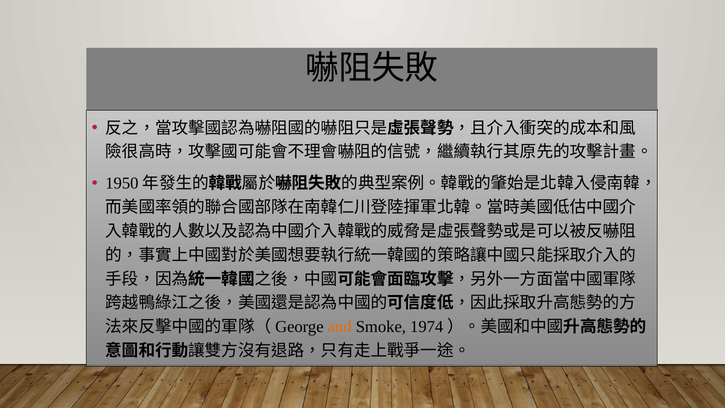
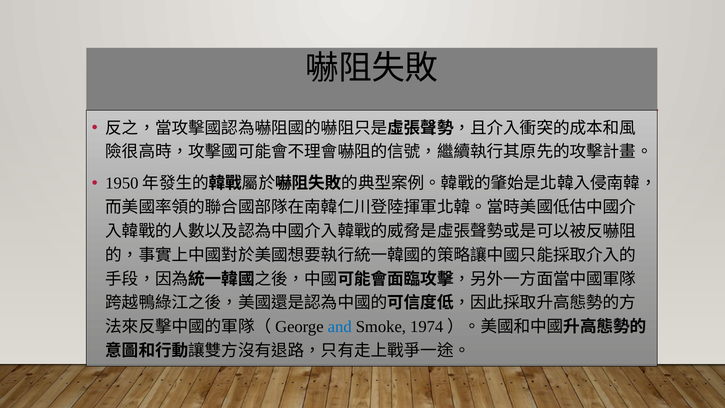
and colour: orange -> blue (340, 327)
